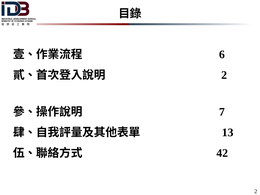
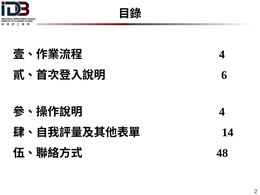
6: 6 -> 4 (222, 54)
2: 2 -> 6 (224, 75)
7: 7 -> 4 (222, 112)
13: 13 -> 14 (228, 132)
42: 42 -> 48 (222, 153)
